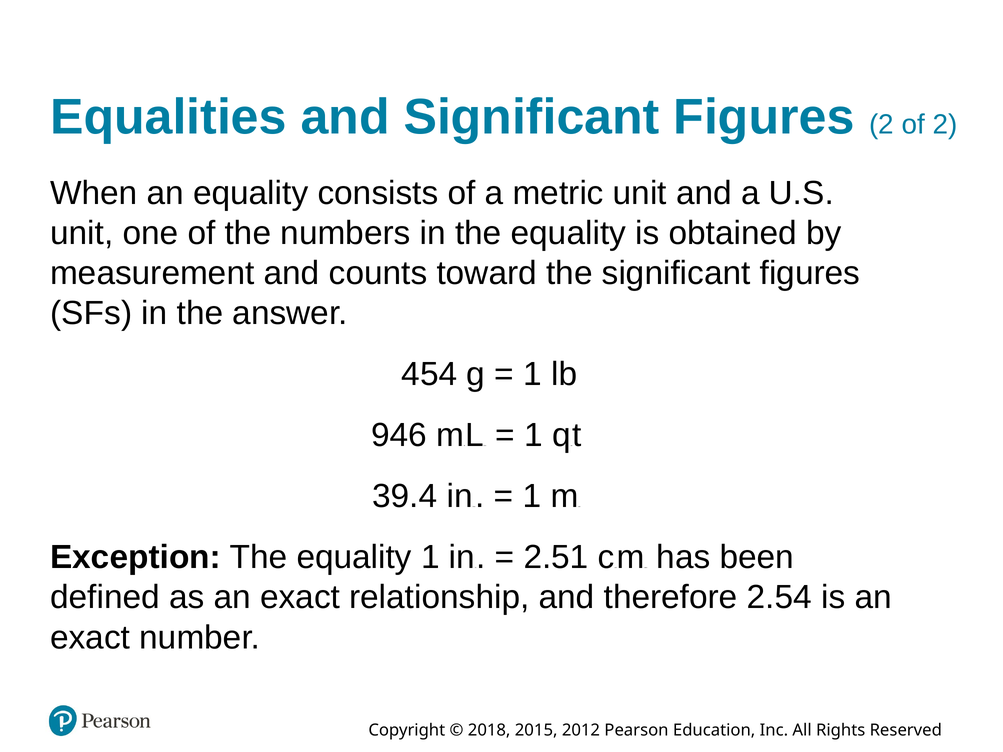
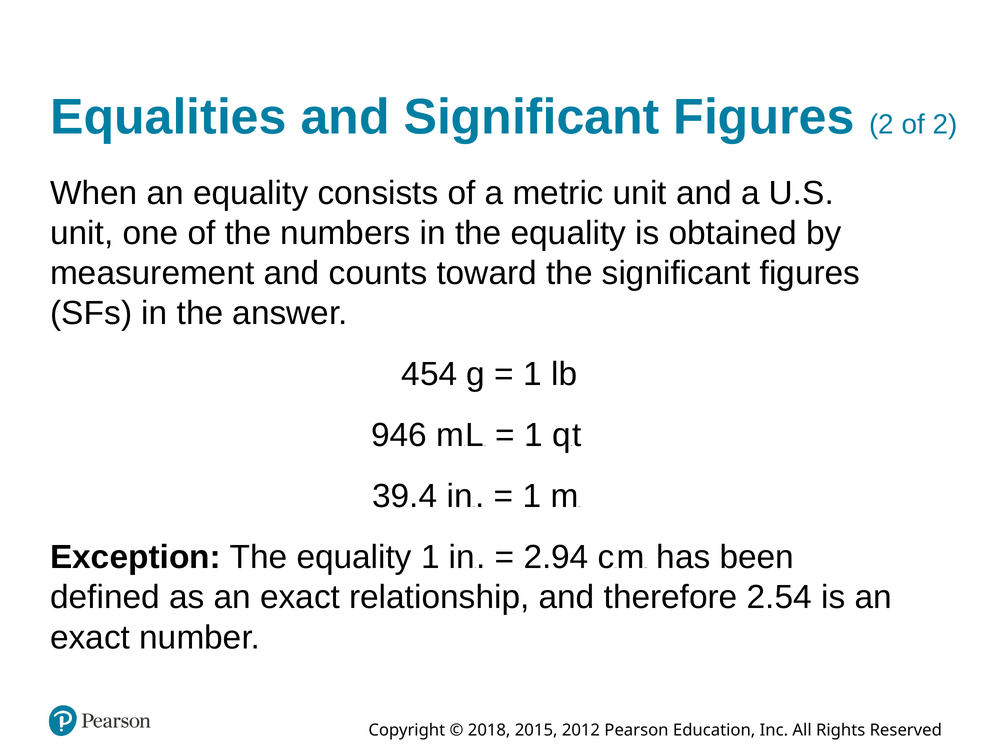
2.51: 2.51 -> 2.94 (556, 558)
